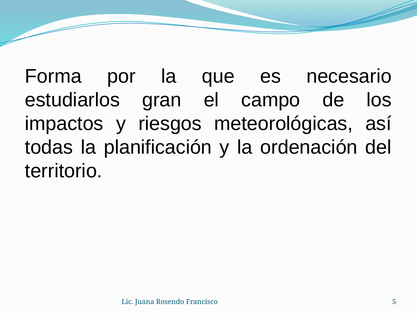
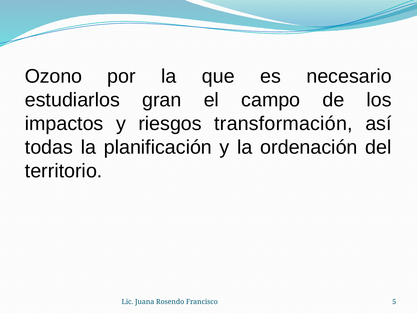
Forma: Forma -> Ozono (53, 76)
meteorológicas: meteorológicas -> transformación (283, 124)
